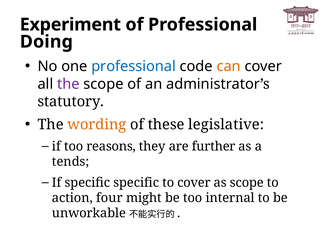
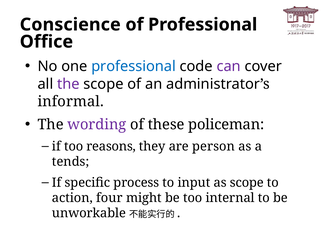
Experiment: Experiment -> Conscience (70, 25)
Doing: Doing -> Office (46, 42)
can colour: orange -> purple (229, 66)
statutory: statutory -> informal (71, 101)
wording colour: orange -> purple (97, 124)
legislative: legislative -> policeman (226, 124)
further: further -> person (214, 146)
specific specific: specific -> process (136, 182)
to cover: cover -> input (194, 182)
